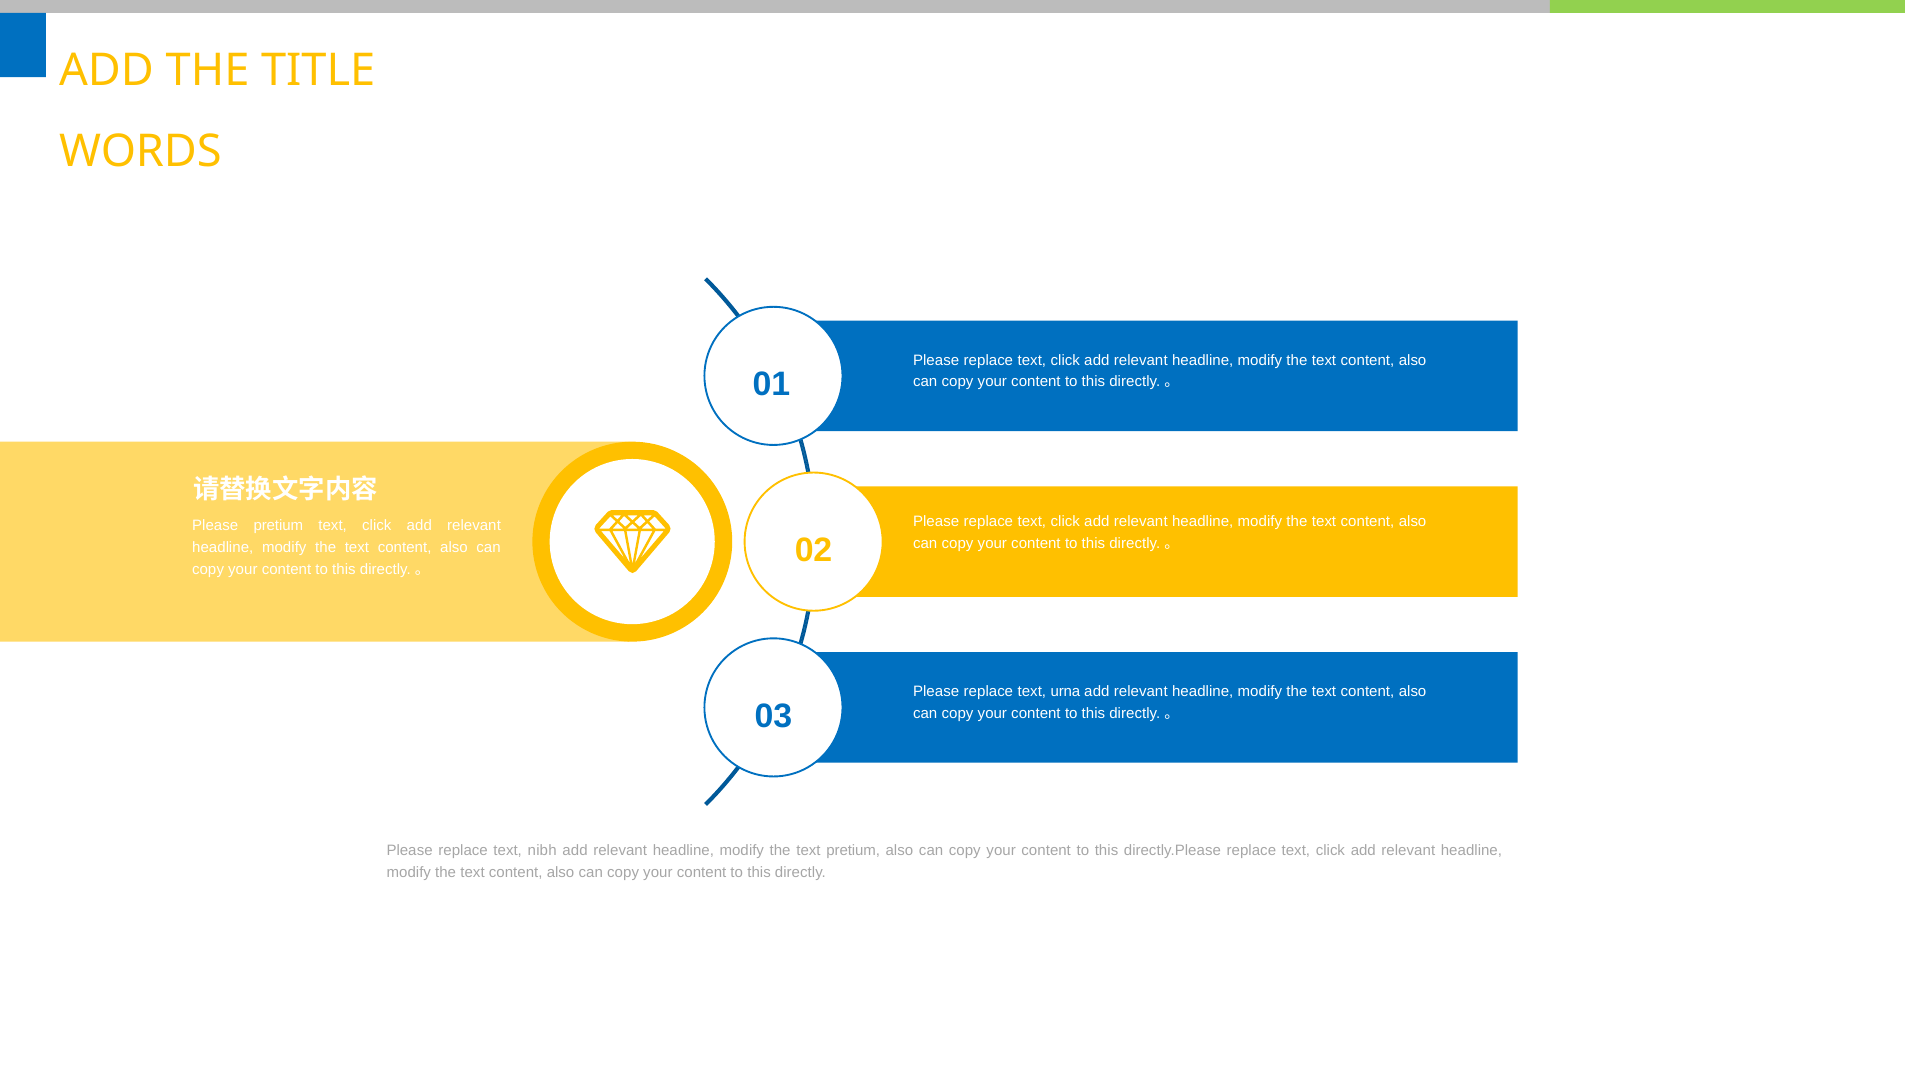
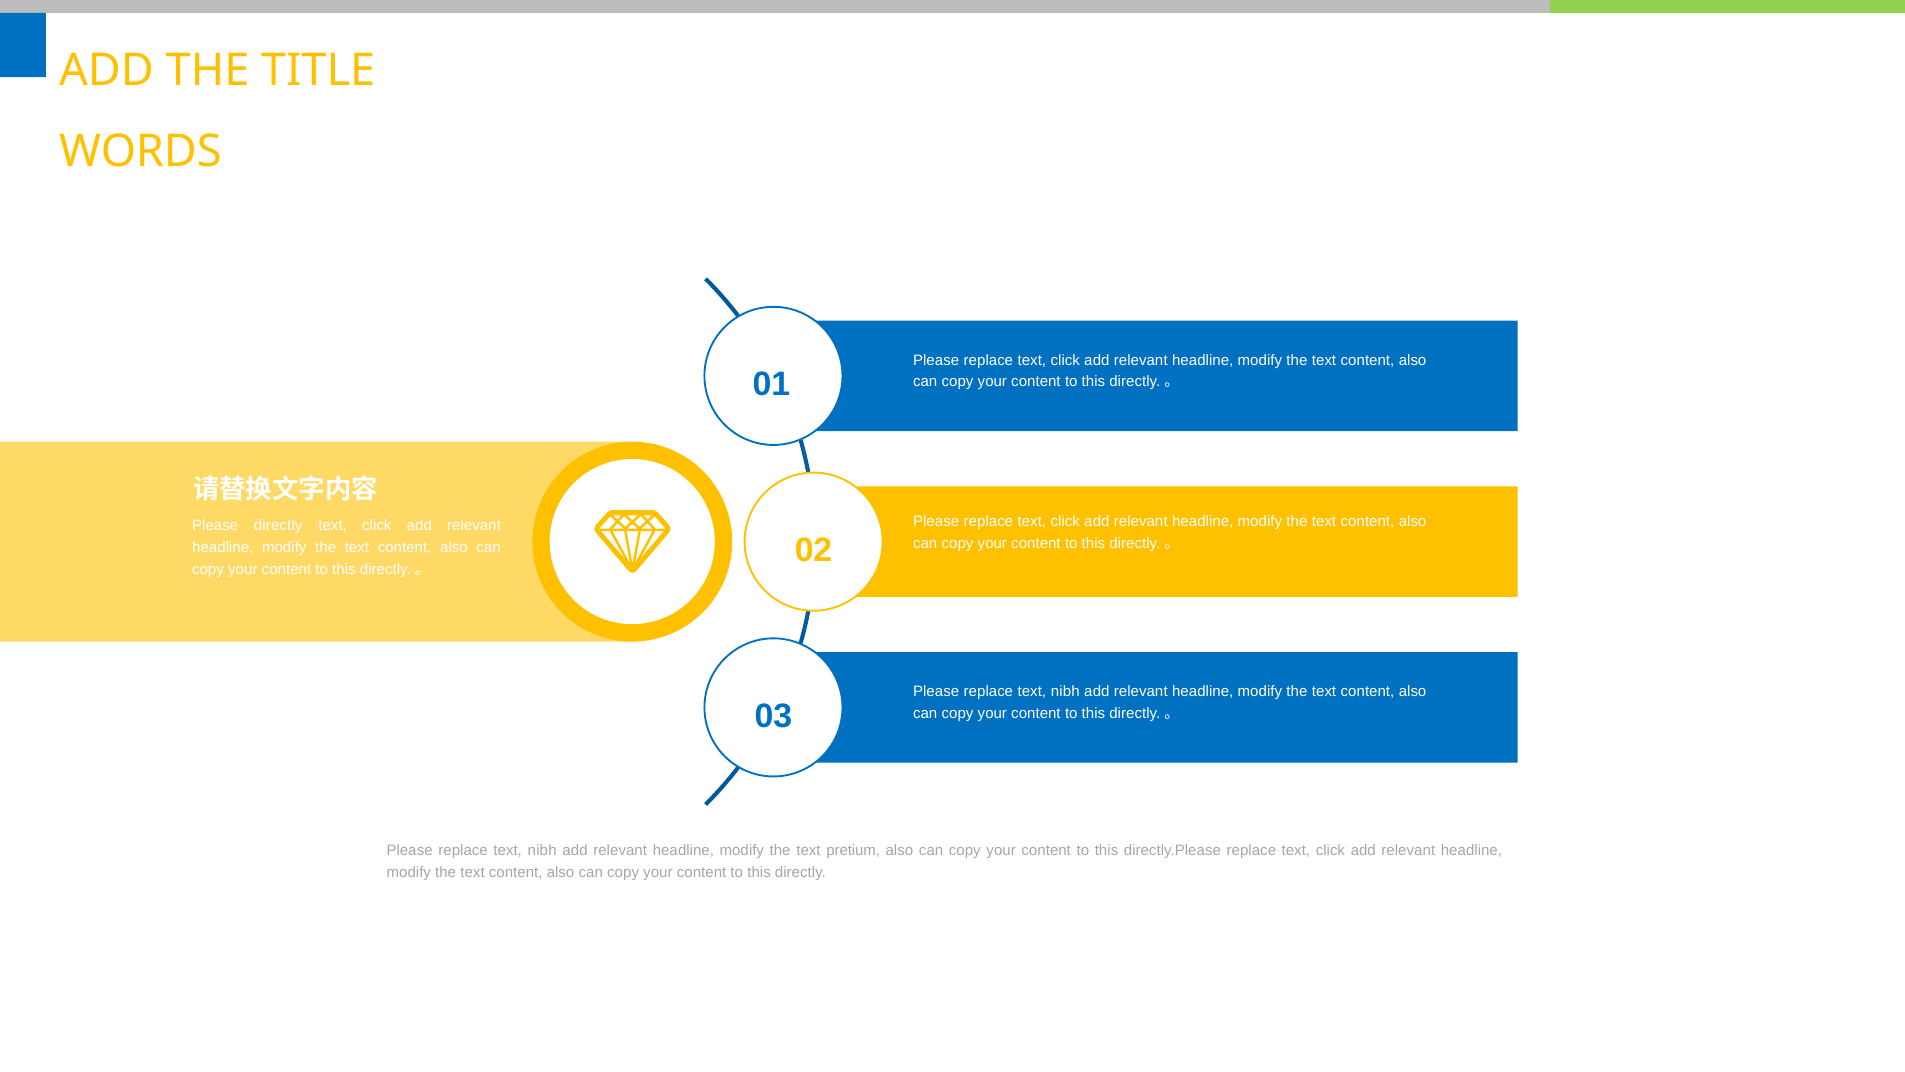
Please pretium: pretium -> directly (278, 526)
urna: urna -> nibh (1065, 692)
